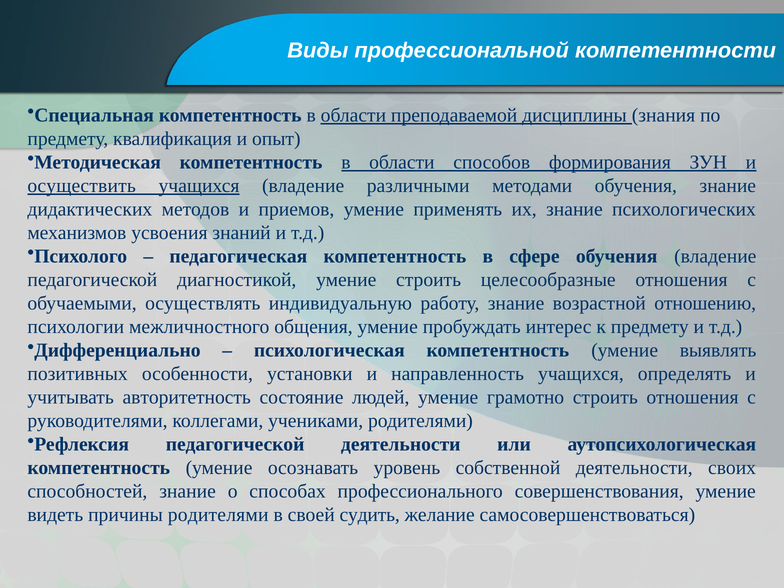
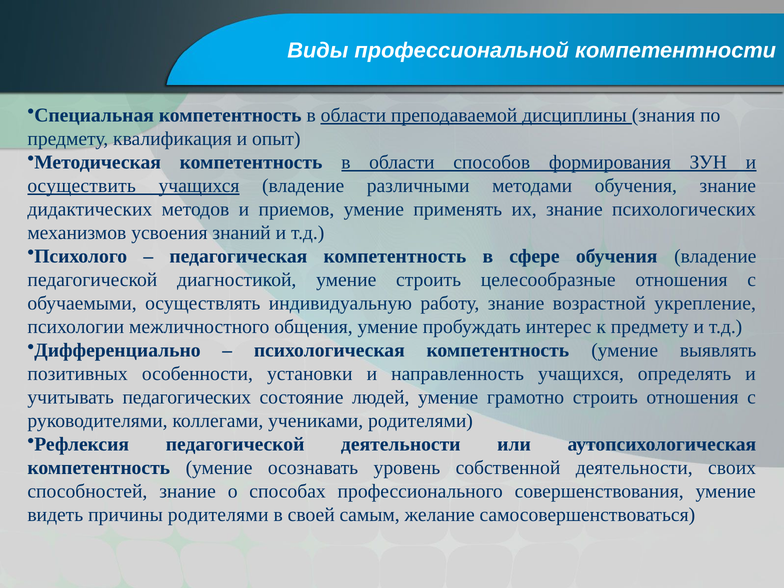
отношению: отношению -> укрепление (705, 303)
авторитетность: авторитетность -> педагогических (187, 397)
судить: судить -> самым (370, 515)
